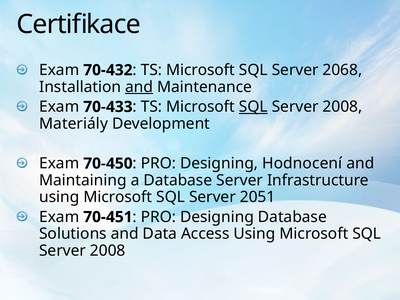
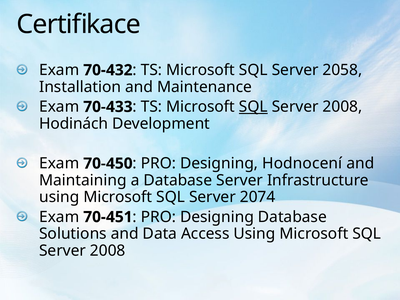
2068: 2068 -> 2058 (342, 70)
and underline: present -> none (139, 87)
Materiály: Materiály -> Hodinách (74, 124)
2051: 2051 -> 2074 (258, 197)
